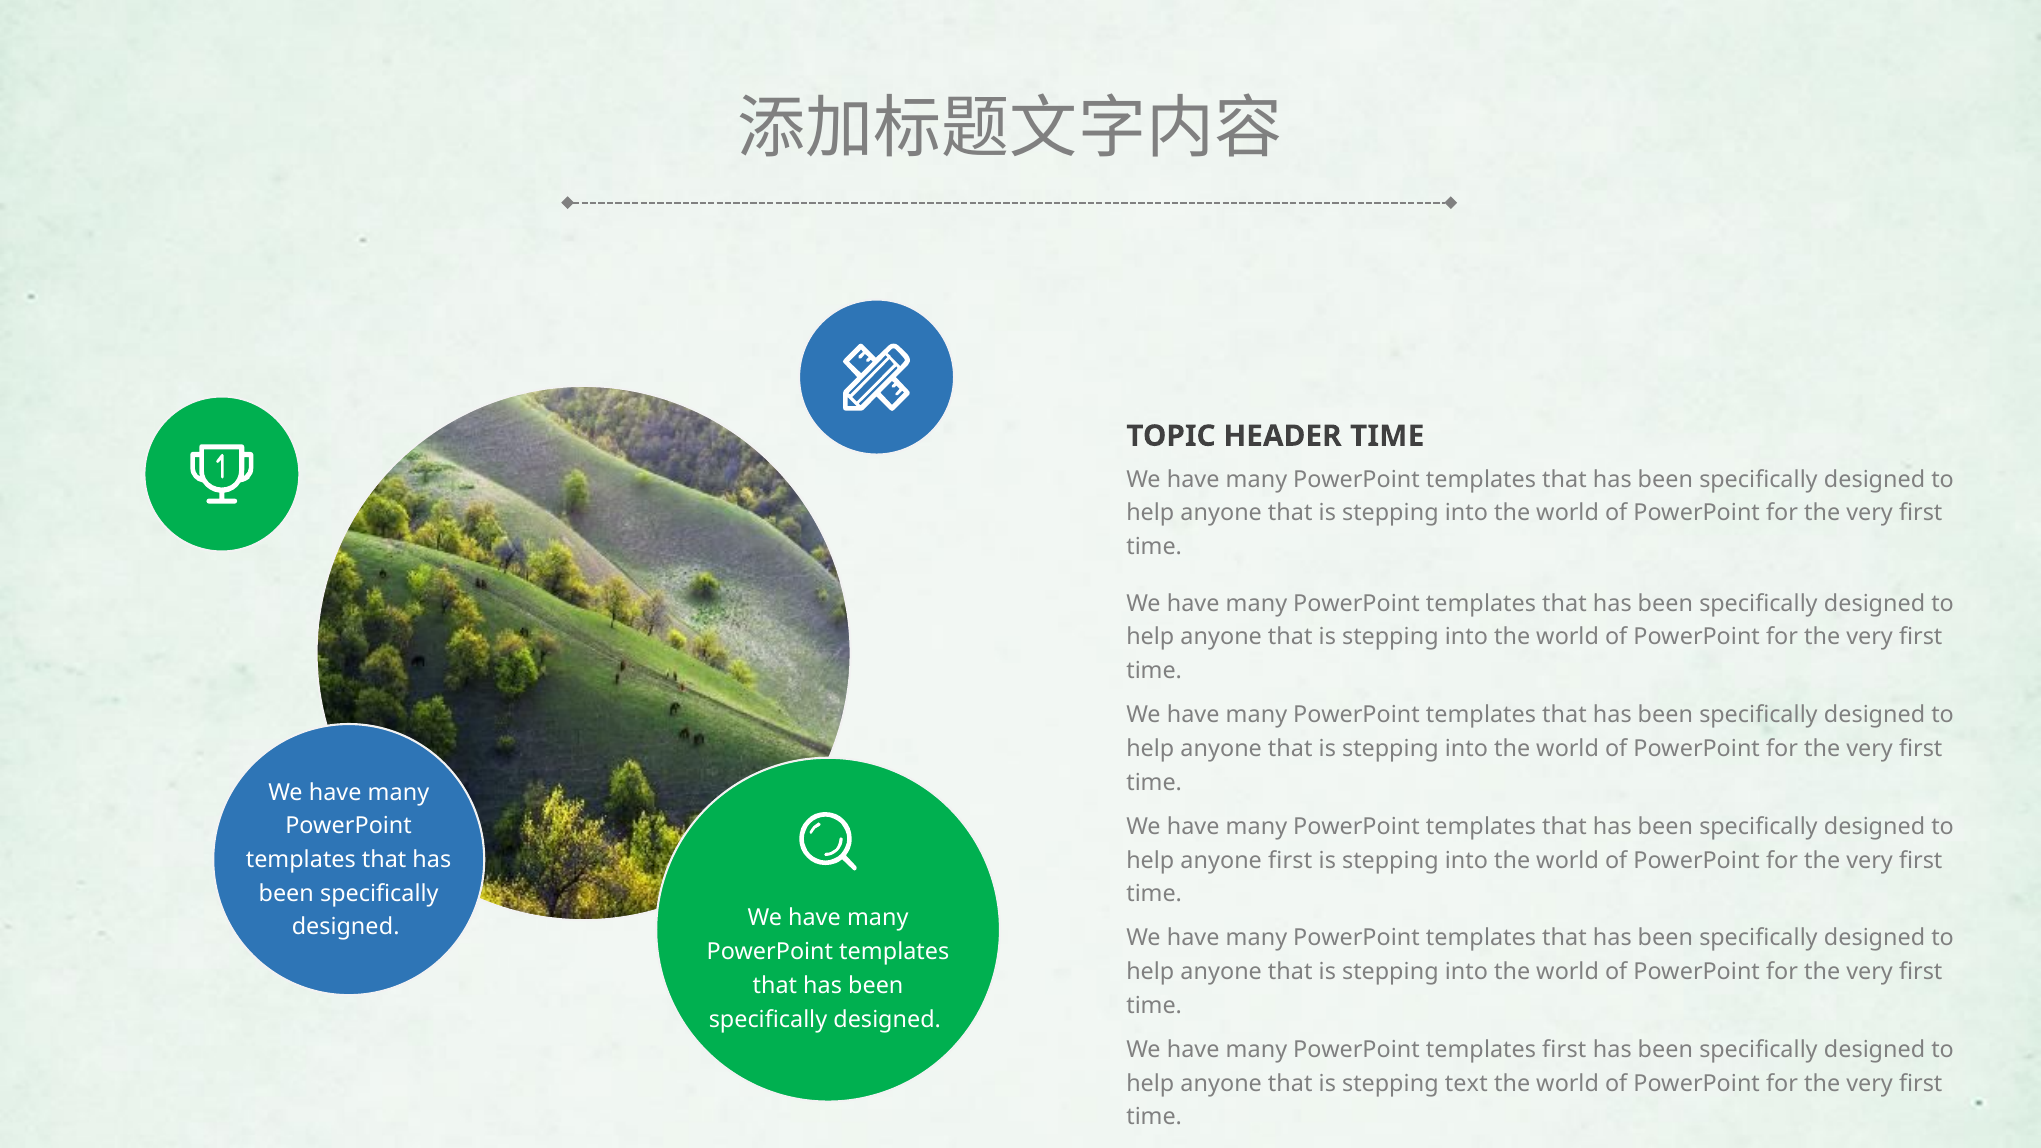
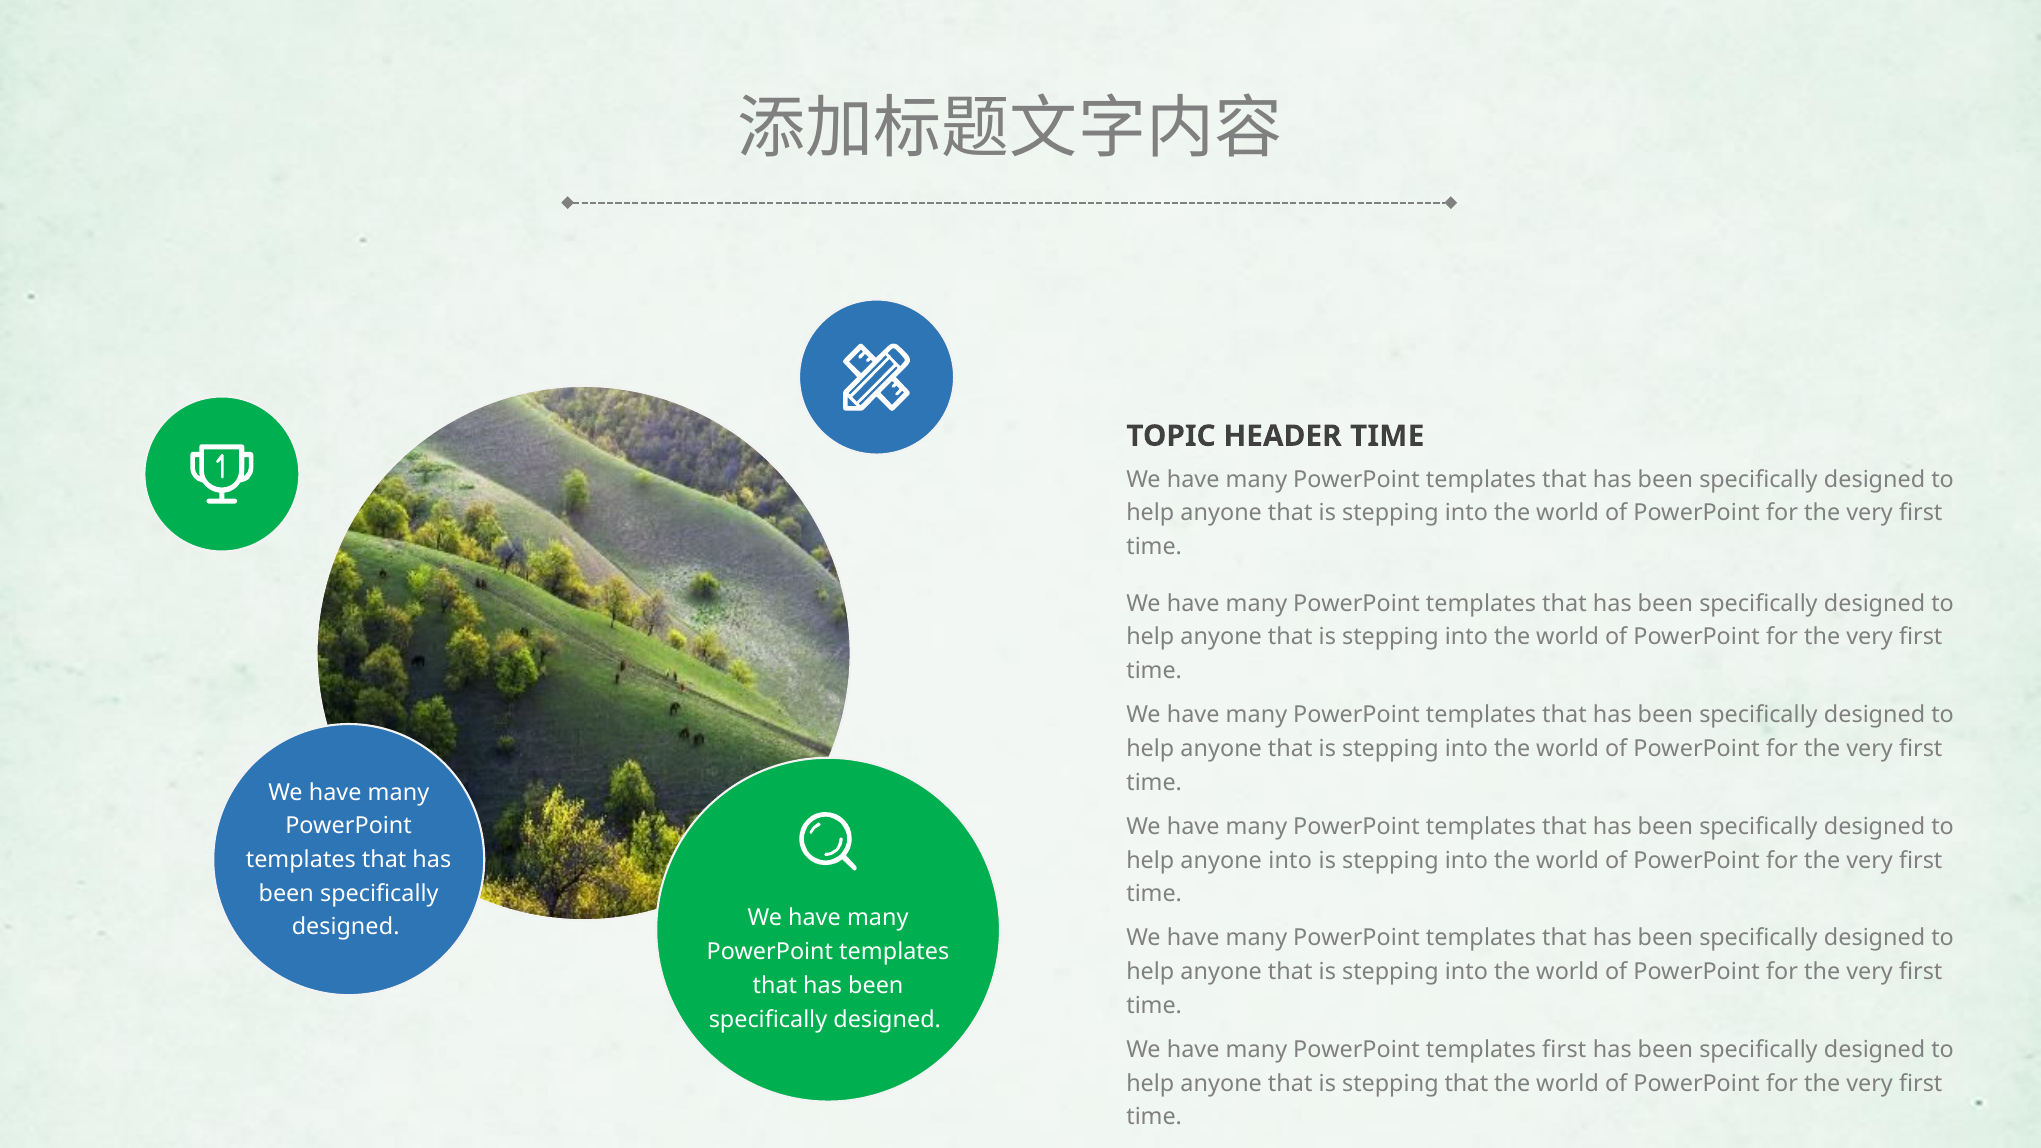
anyone first: first -> into (1290, 860)
stepping text: text -> that (1466, 1084)
